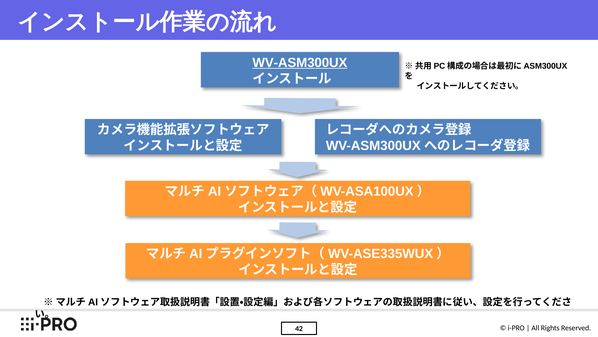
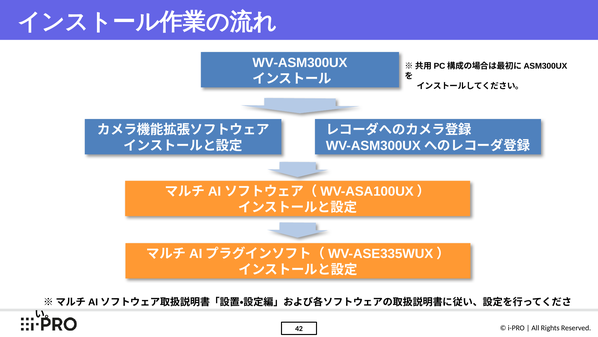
WV-ASM300UX underline: present -> none (300, 63)
